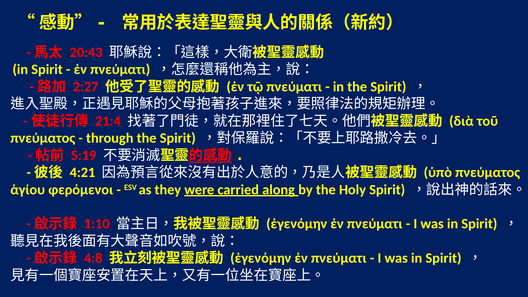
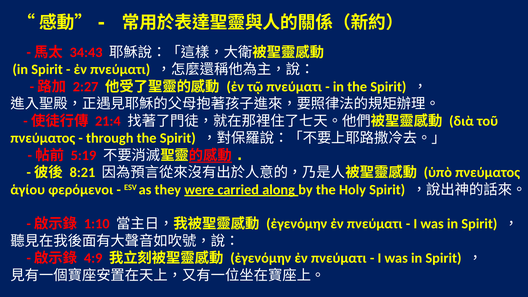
20:43: 20:43 -> 34:43 (86, 52)
4:21: 4:21 -> 8:21 (82, 173)
4:8: 4:8 -> 4:9 (93, 258)
